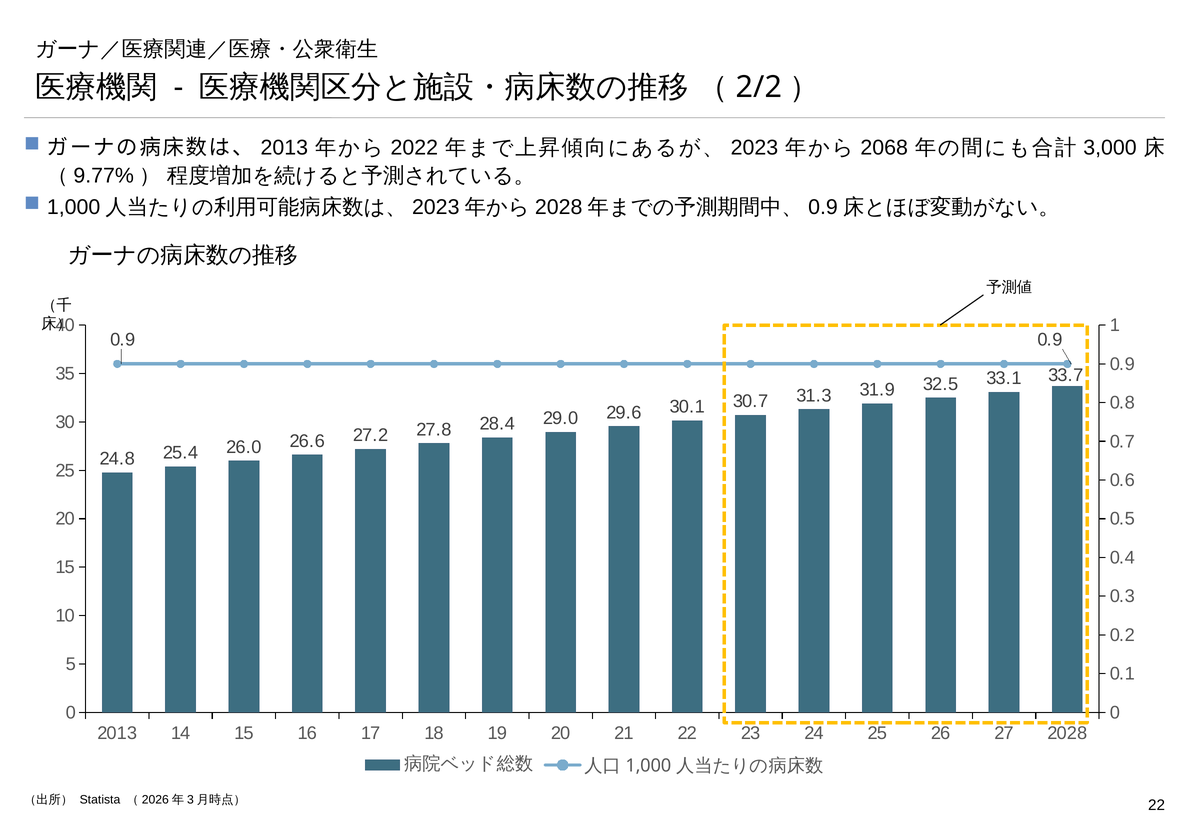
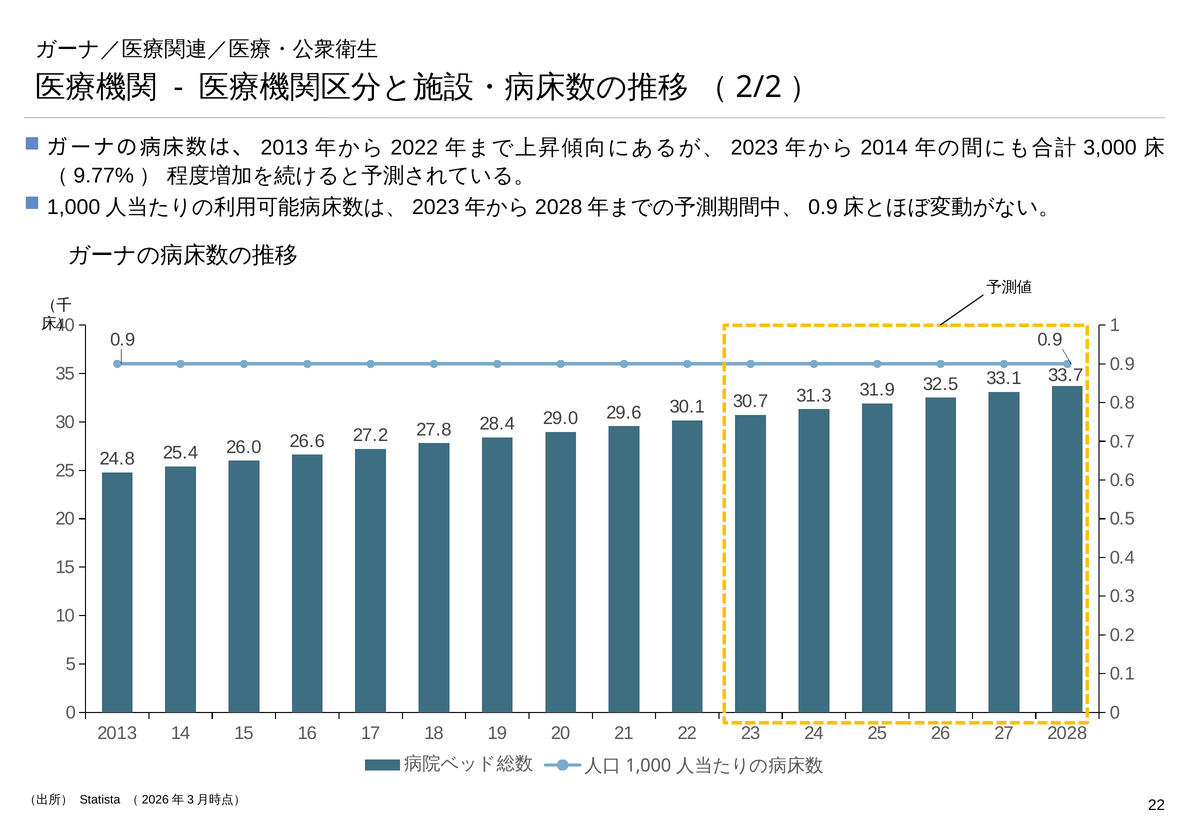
2068: 2068 -> 2014 (884, 148)
